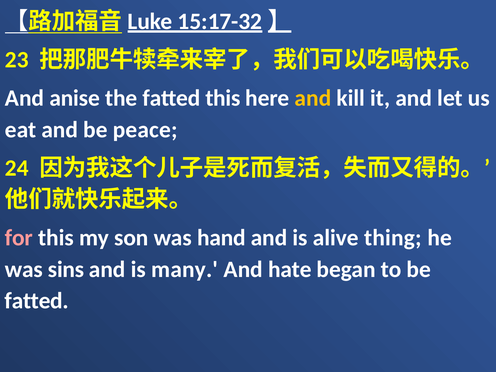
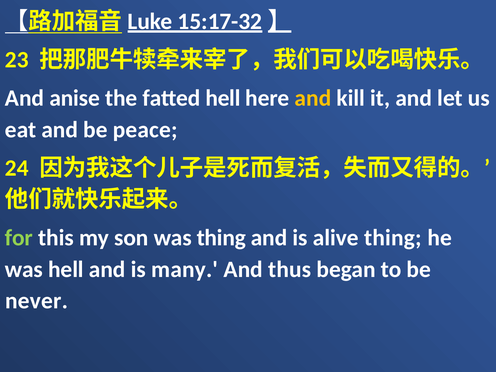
fatted this: this -> hell (223, 98)
for colour: pink -> light green (19, 238)
was hand: hand -> thing (221, 238)
was sins: sins -> hell (66, 269)
hate: hate -> thus (290, 269)
fatted: fatted -> never (36, 301)
